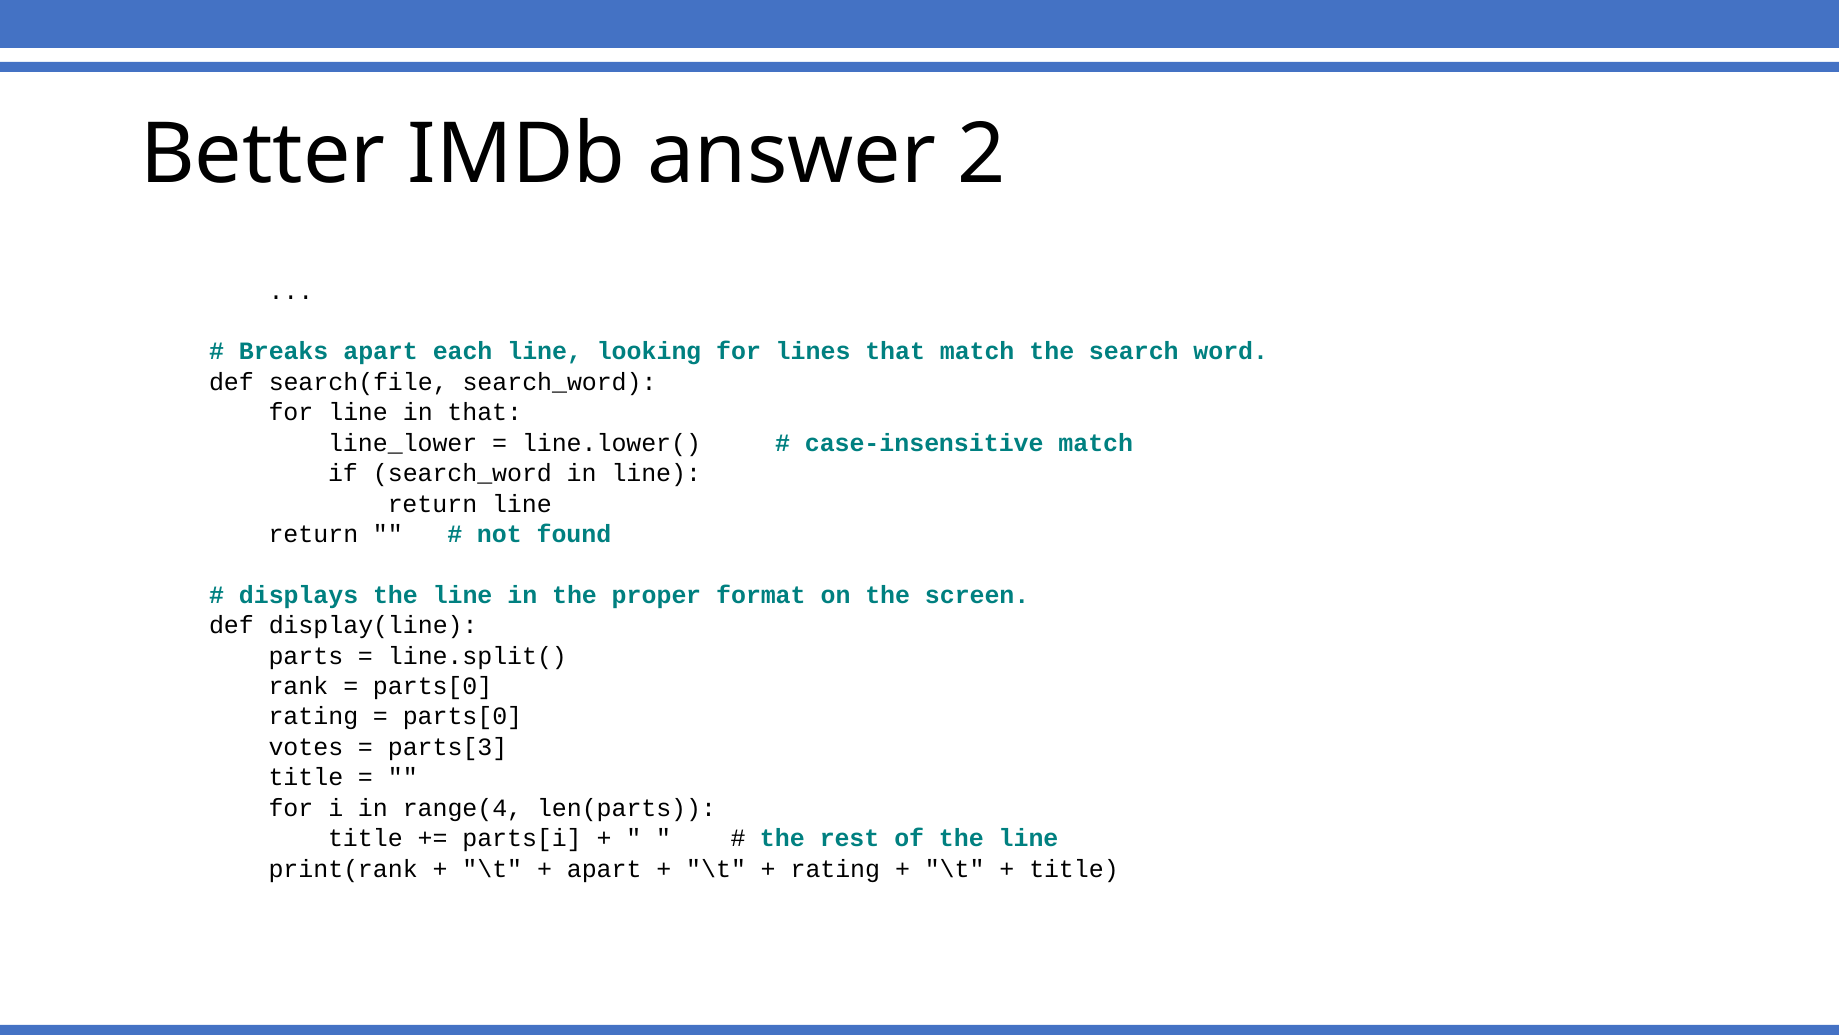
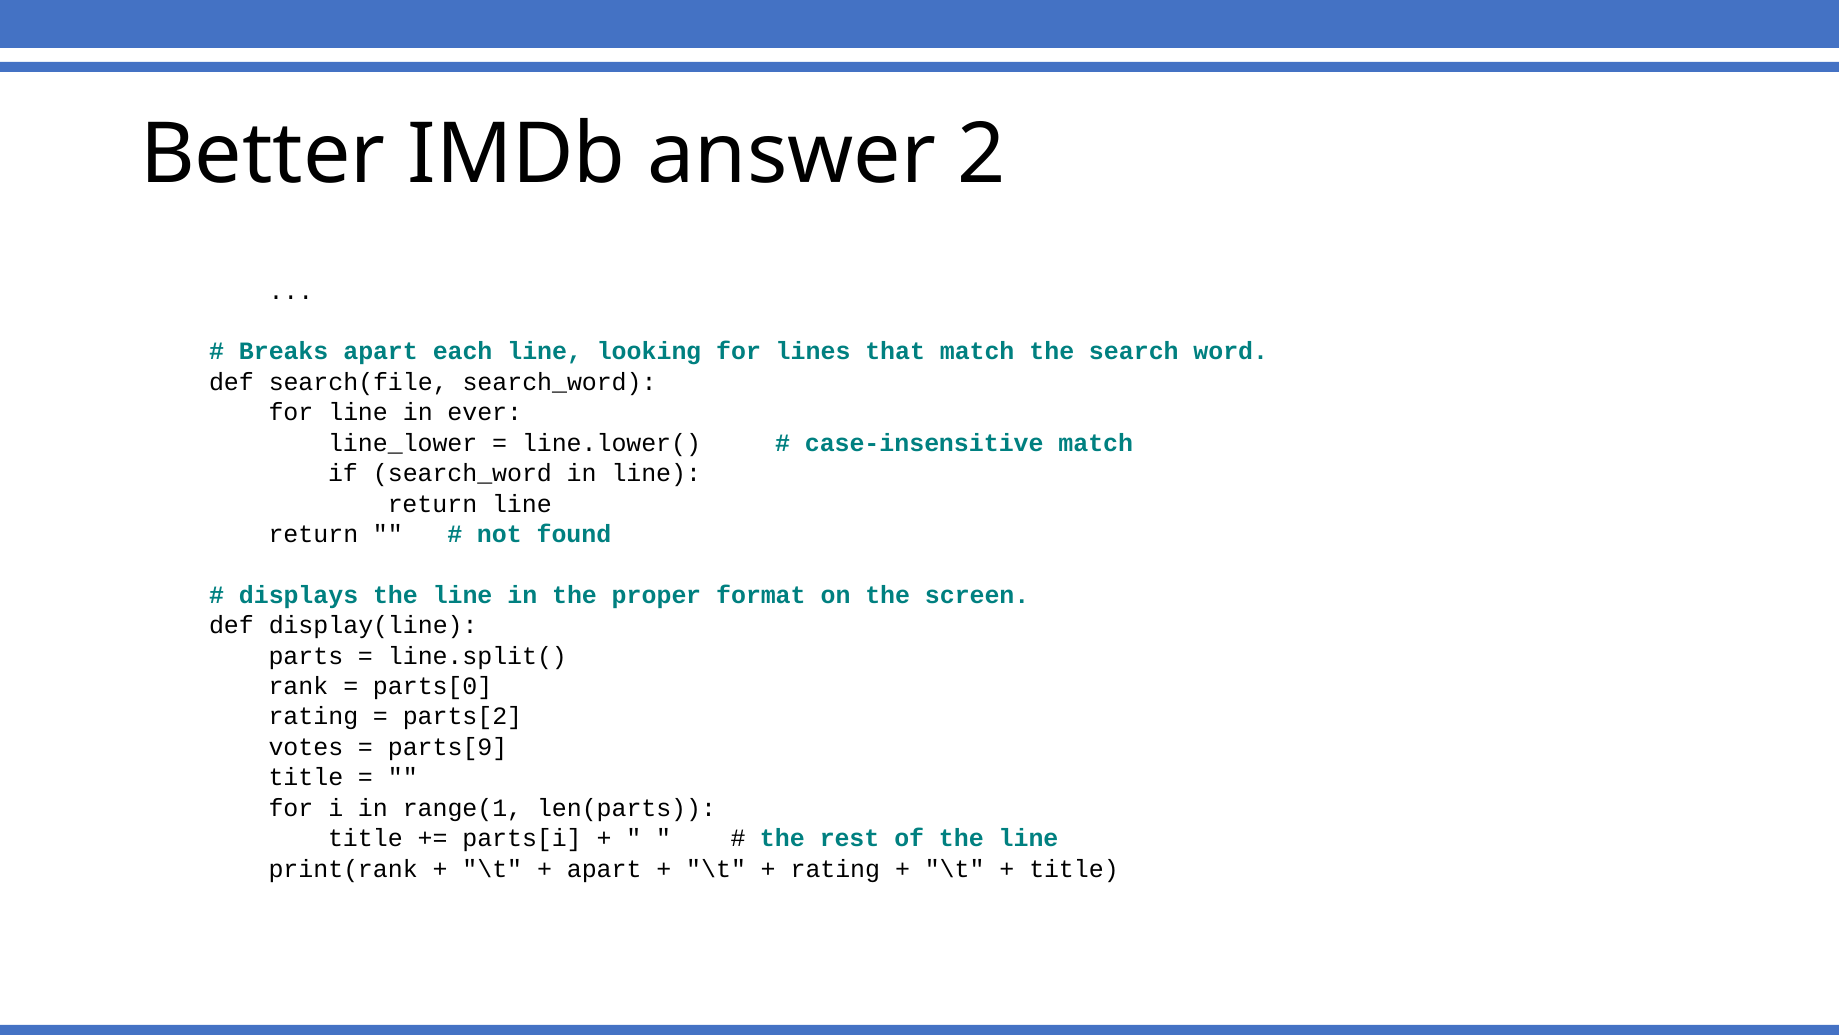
in that: that -> ever (485, 412)
parts[0: parts[0 -> parts[2 (462, 716)
parts[3: parts[3 -> parts[9 (448, 747)
range(4: range(4 -> range(1 (462, 808)
